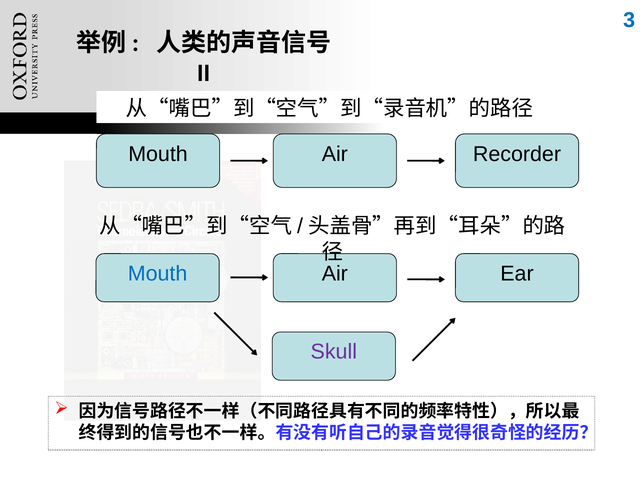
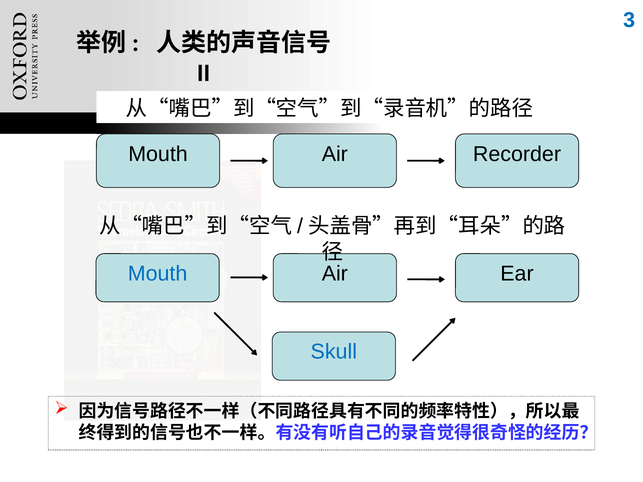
Skull colour: purple -> blue (334, 352)
